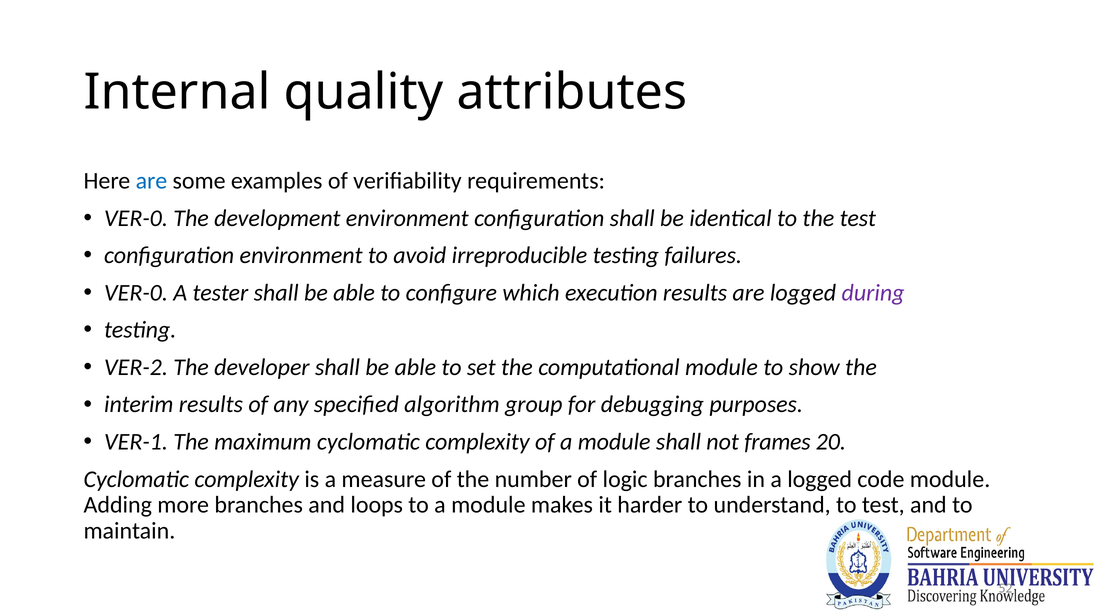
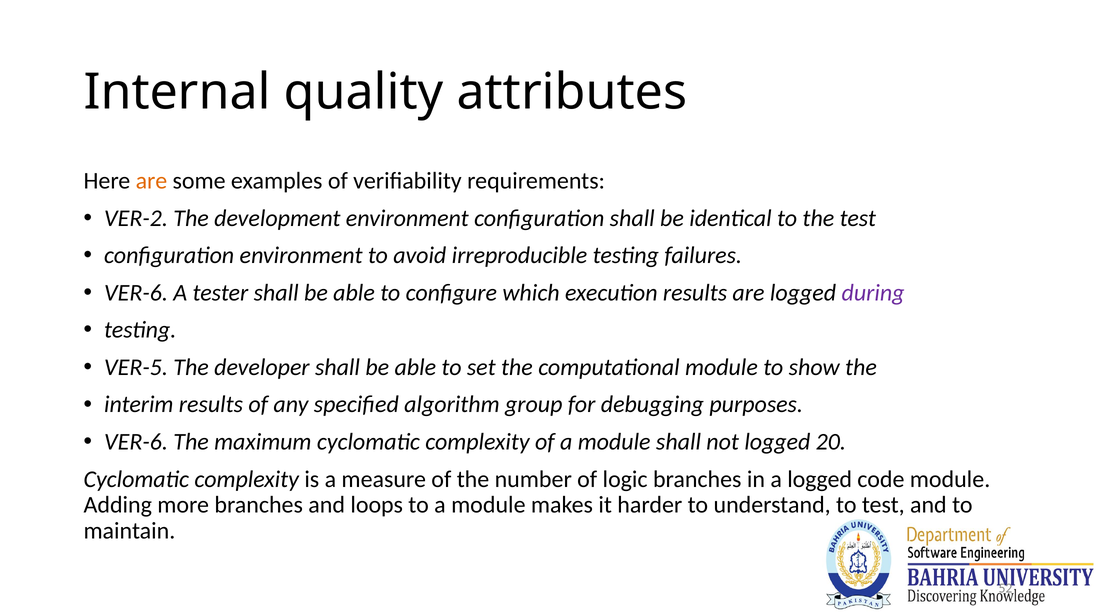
are colour: blue -> orange (151, 181)
VER-0: VER-0 -> VER-2 (136, 218)
VER-0: VER-0 -> VER-6 (136, 293)
VER-2: VER-2 -> VER-5 (136, 368)
VER-1: VER-1 -> VER-6 (136, 442)
not frames: frames -> logged (777, 442)
